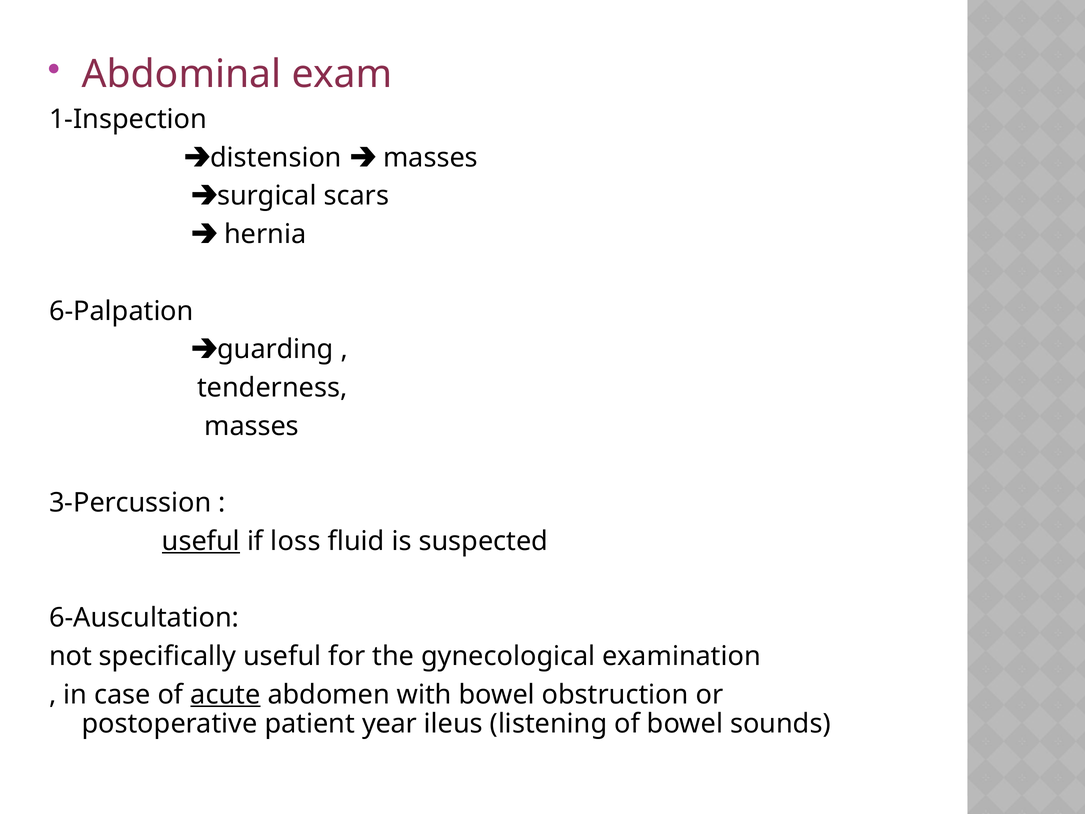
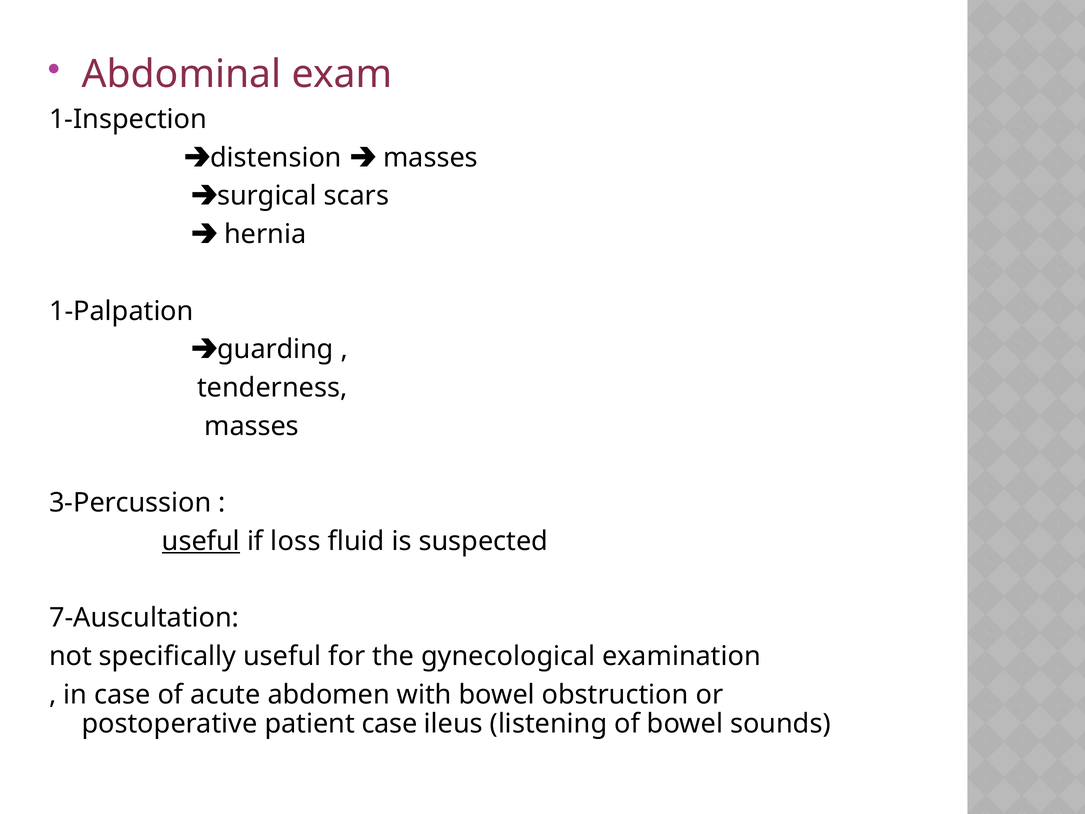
6-Palpation: 6-Palpation -> 1-Palpation (121, 311)
6-Auscultation: 6-Auscultation -> 7-Auscultation (144, 618)
acute underline: present -> none (225, 694)
patient year: year -> case (390, 724)
